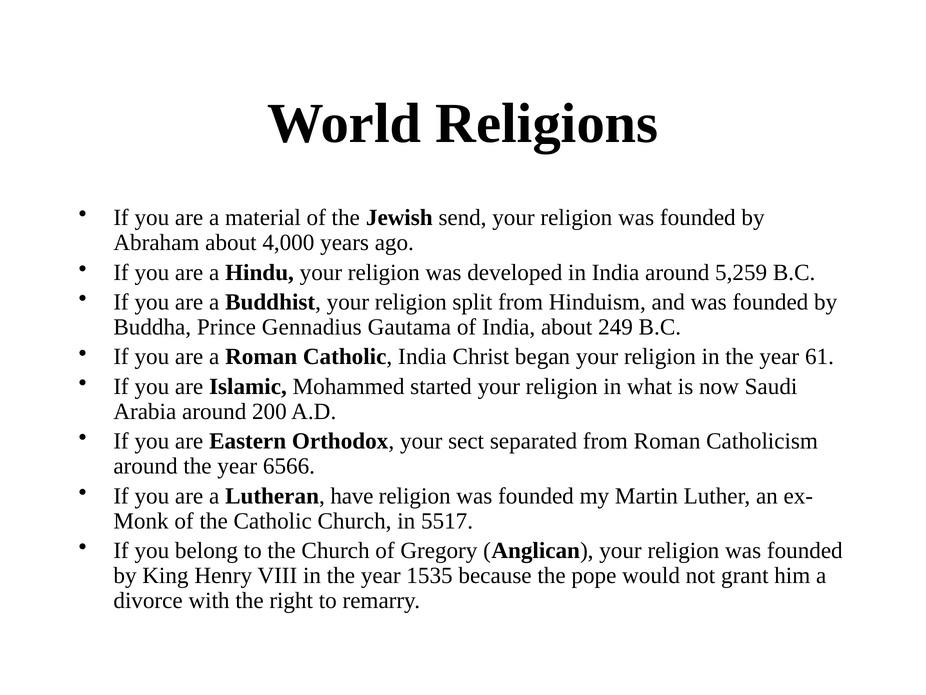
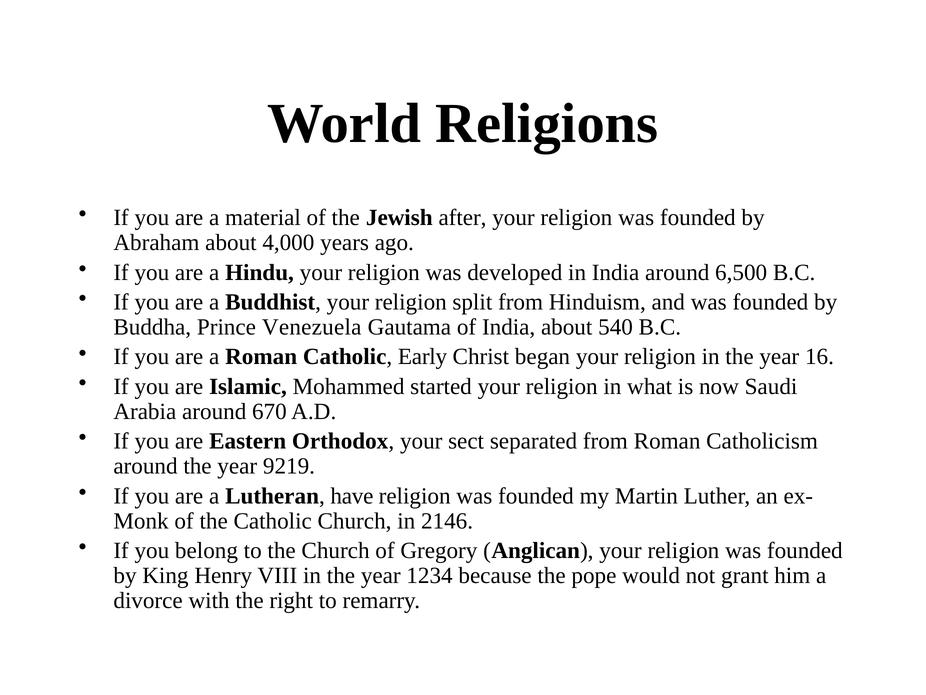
send: send -> after (463, 218)
5,259: 5,259 -> 6,500 (741, 272)
Gennadius: Gennadius -> Venezuela (312, 327)
249: 249 -> 540 (616, 327)
Catholic India: India -> Early (423, 357)
61: 61 -> 16 (819, 357)
200: 200 -> 670 (269, 411)
6566: 6566 -> 9219 (289, 466)
5517: 5517 -> 2146 (447, 521)
1535: 1535 -> 1234 (430, 575)
